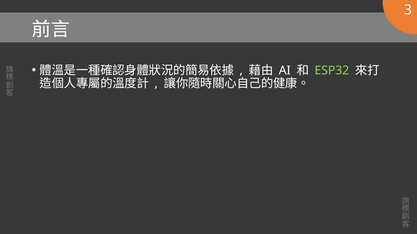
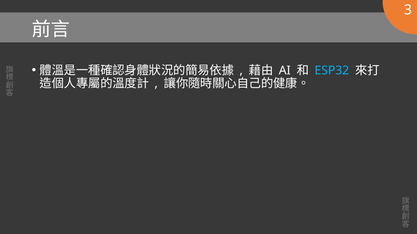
ESP32 colour: light green -> light blue (332, 71)
